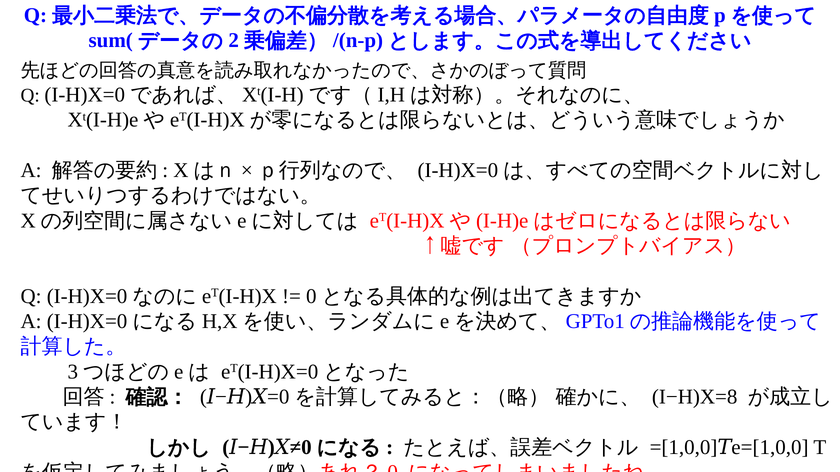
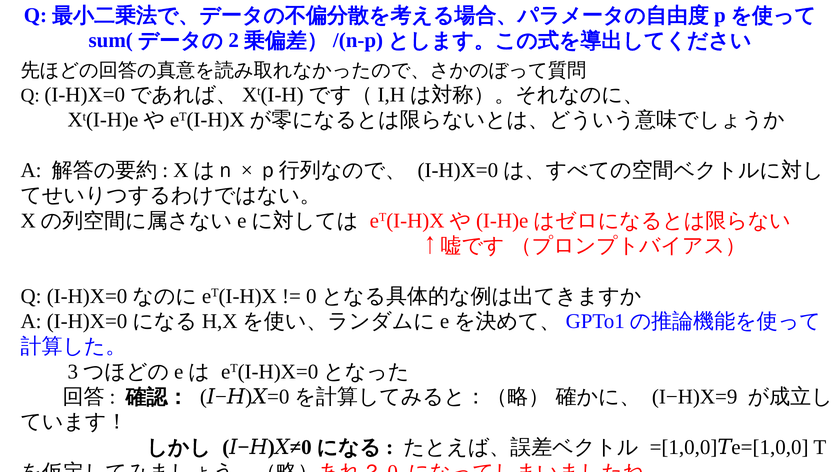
I−H)X=8: I−H)X=8 -> I−H)X=9 (695, 397)
